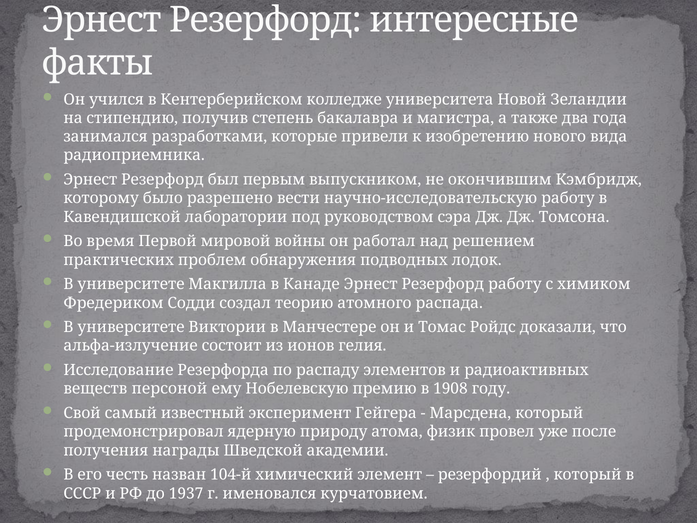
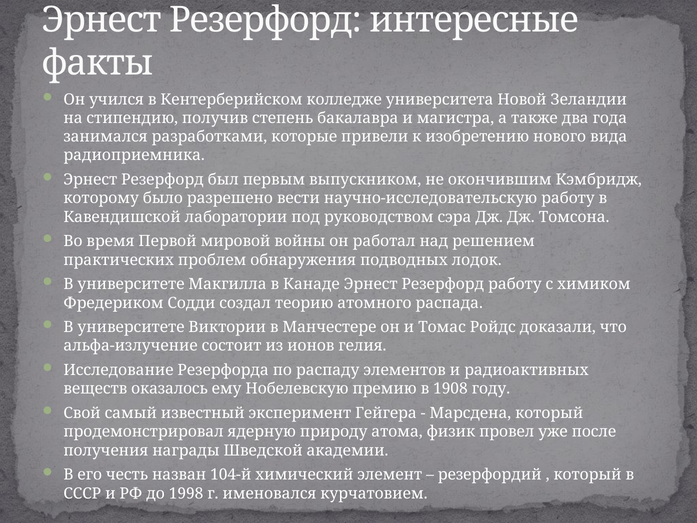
персоной: персоной -> оказалось (170, 389)
1937: 1937 -> 1998 (186, 493)
